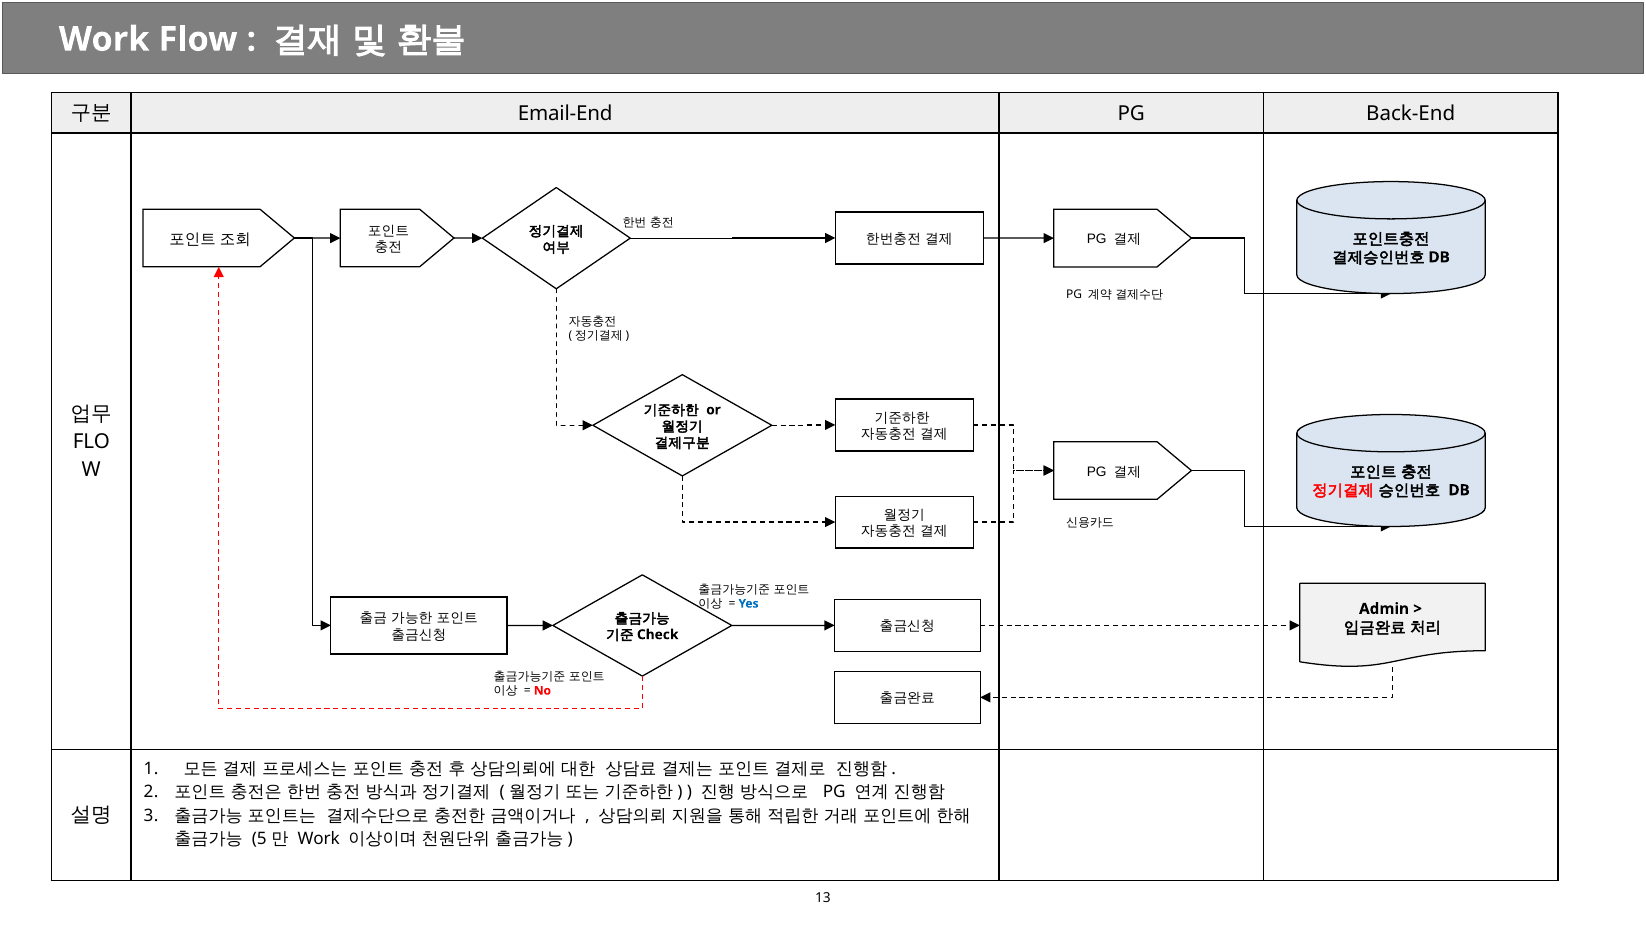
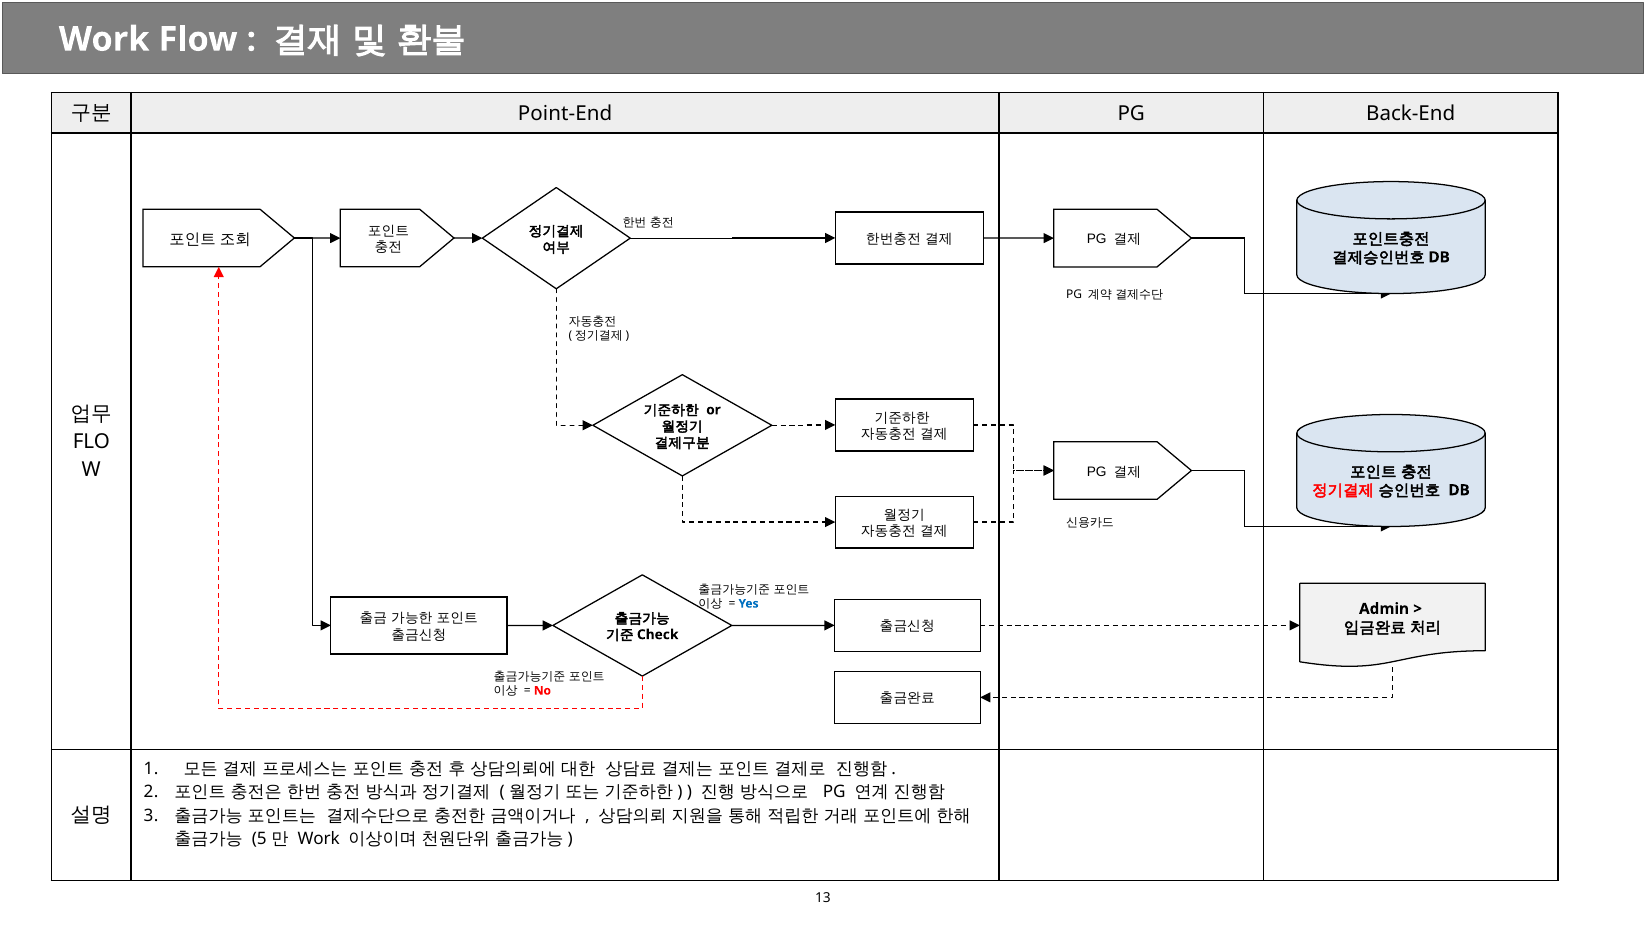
Email-End: Email-End -> Point-End (565, 114)
